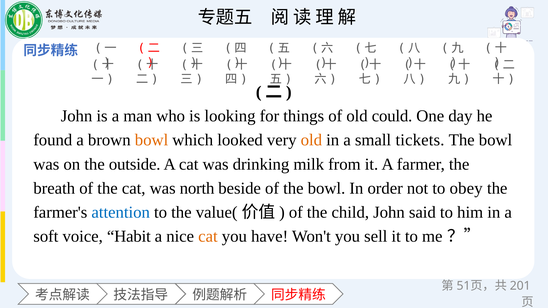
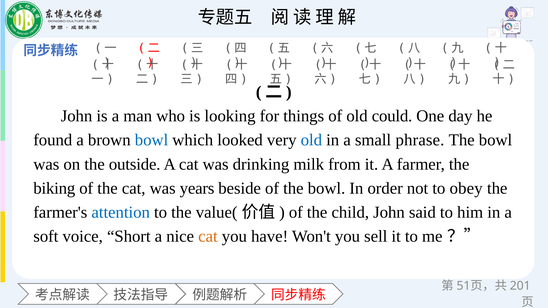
bowl colour: orange -> blue (152, 140)
old colour: orange -> blue (311, 140)
tickets: tickets -> phrase (420, 140)
breath: breath -> biking (54, 188)
north: north -> years (197, 188)
Habit: Habit -> Short (129, 237)
